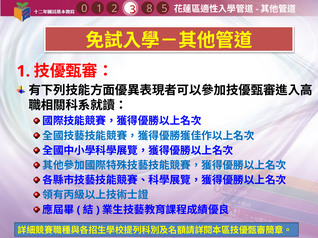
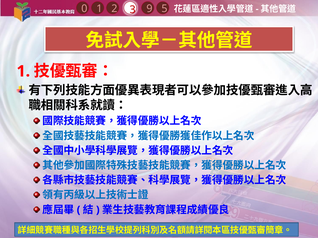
8: 8 -> 9 (149, 9)
